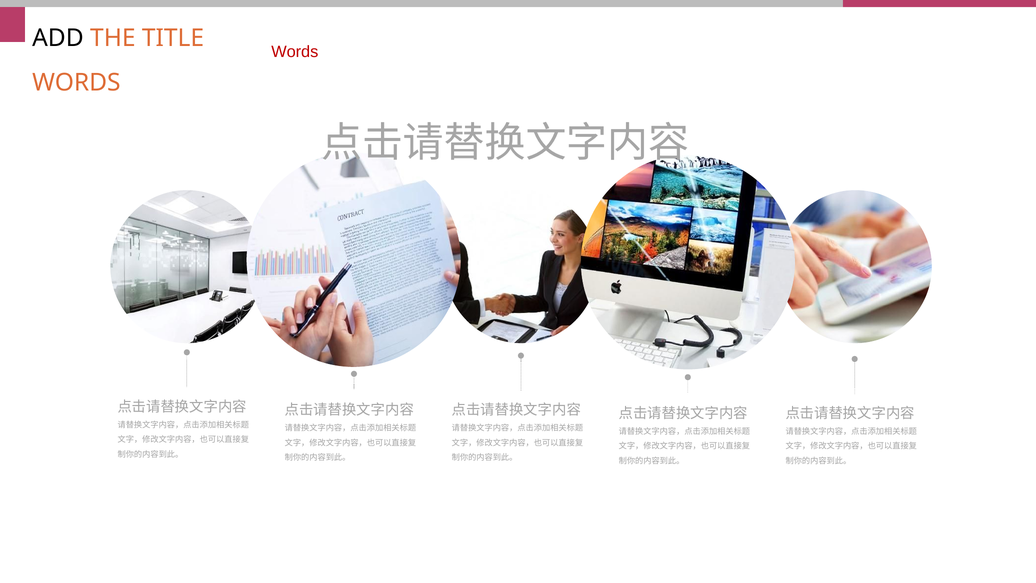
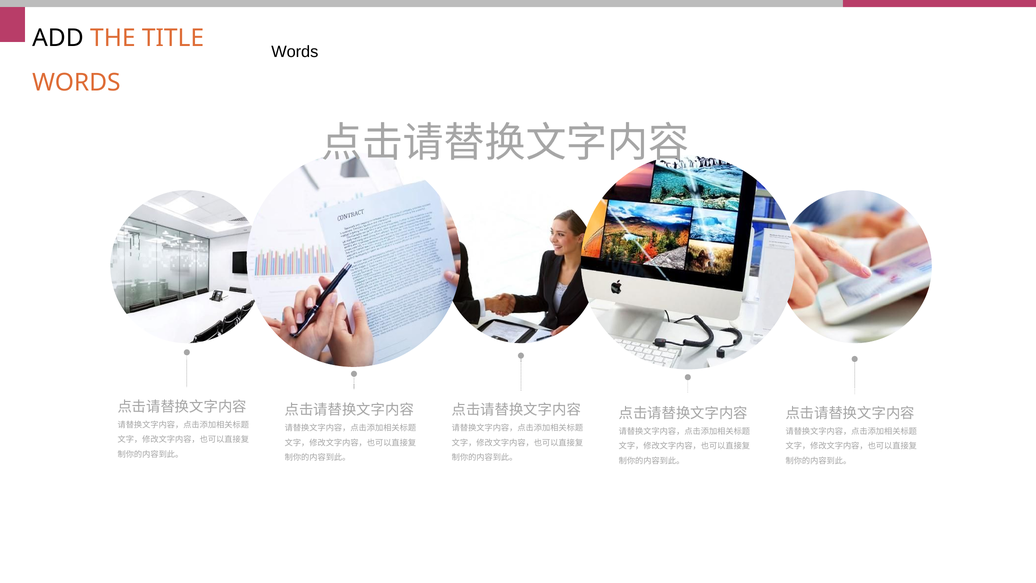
Words colour: red -> black (295, 52)
